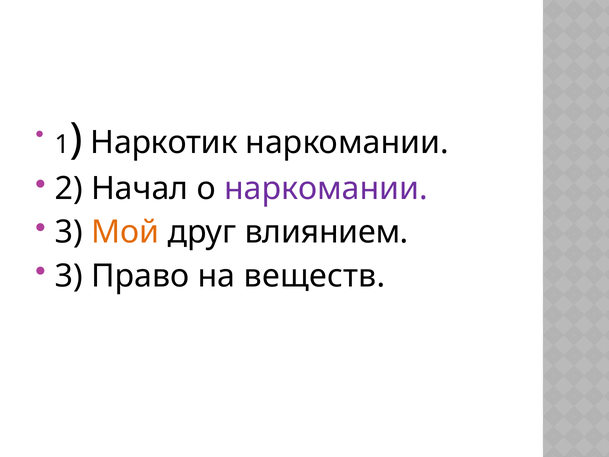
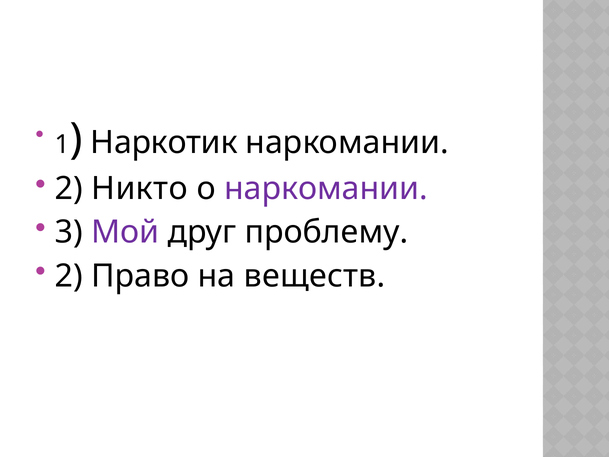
Начал: Начал -> Никто (140, 189)
Мой colour: orange -> purple (125, 232)
влиянием: влиянием -> проблему (326, 232)
3: 3 -> 2 (69, 276)
